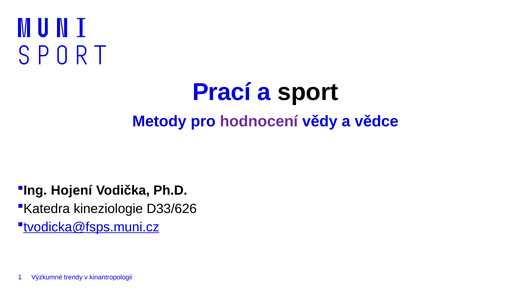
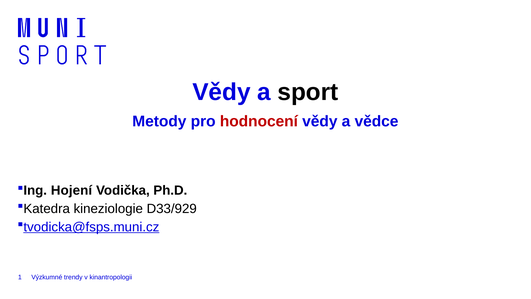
Prací: Prací -> Vědy (221, 92)
hodnocení colour: purple -> red (259, 121)
D33/626: D33/626 -> D33/929 (172, 209)
